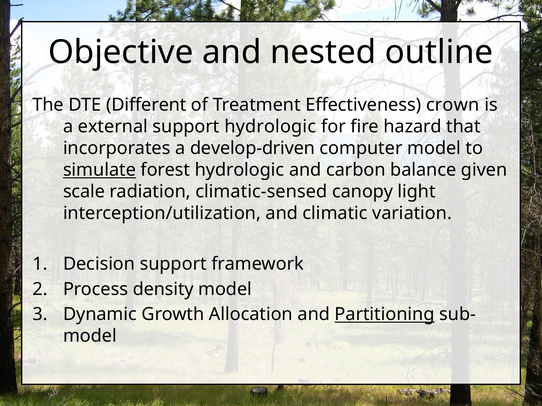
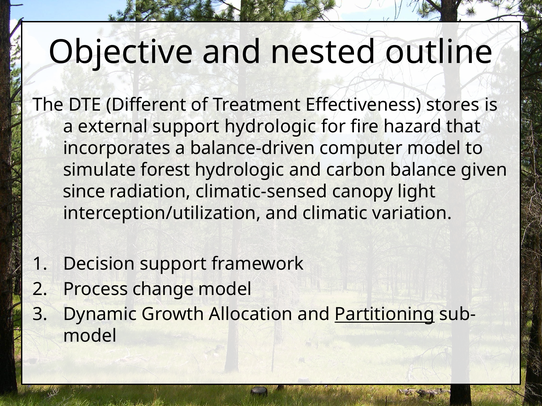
crown: crown -> stores (453, 105)
develop-driven: develop-driven -> balance-driven (252, 149)
simulate underline: present -> none (99, 170)
scale: scale -> since (84, 192)
density: density -> change (163, 289)
